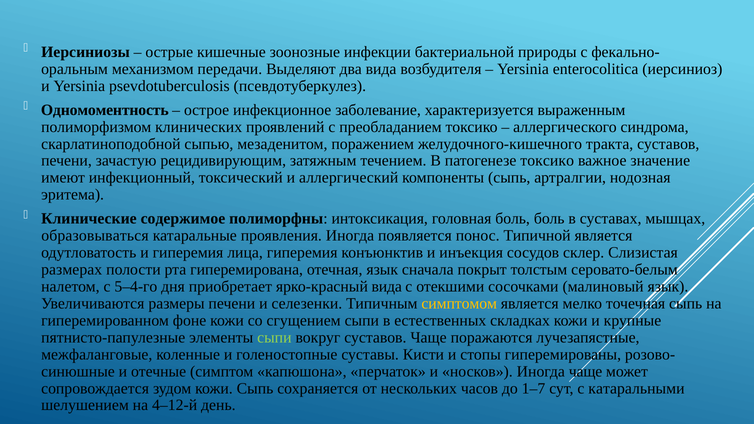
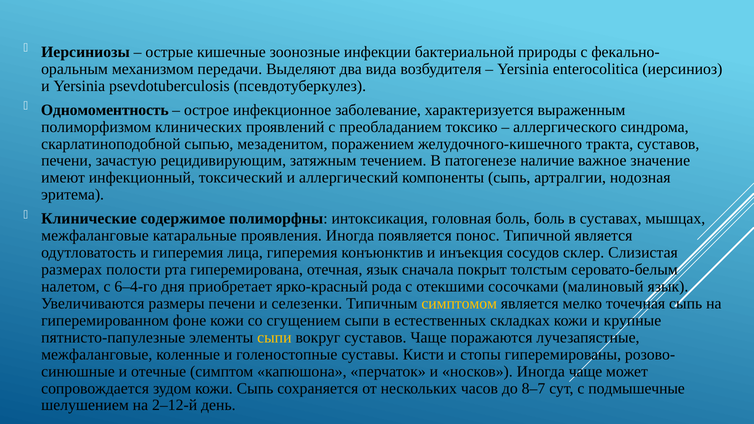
патогенезе токсико: токсико -> наличие (547, 161)
образовываться: образовываться -> межфаланговые (95, 236)
5–4-го: 5–4-го -> 6–4-го (136, 287)
ярко-красный вида: вида -> рода (387, 287)
сыпи colour: light green -> yellow (274, 338)
1–7: 1–7 -> 8–7 (533, 388)
катаральными: катаральными -> подмышечные (637, 388)
4–12-й: 4–12-й -> 2–12-й (175, 405)
